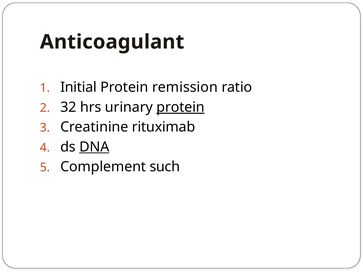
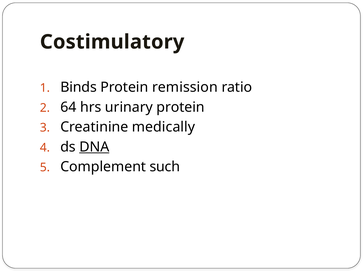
Anticoagulant: Anticoagulant -> Costimulatory (112, 42)
Initial: Initial -> Binds (79, 87)
32: 32 -> 64 (68, 107)
protein underline: present -> none (181, 107)
rituximab: rituximab -> medically (164, 127)
